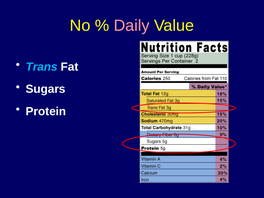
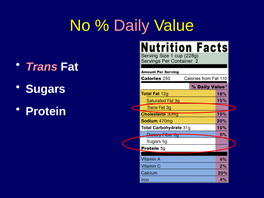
Trans colour: light blue -> pink (42, 67)
